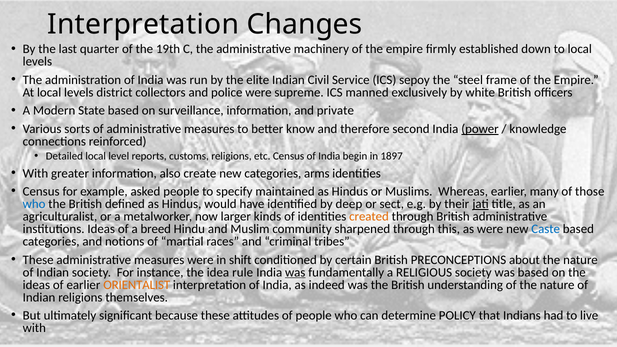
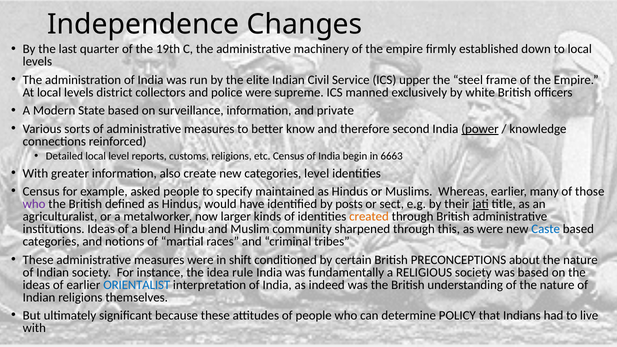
Interpretation: Interpretation -> Independence (143, 25)
sepoy: sepoy -> upper (415, 80)
1897: 1897 -> 6663 (392, 156)
categories arms: arms -> level (317, 173)
who colour: blue -> purple (34, 204)
deep: deep -> posts (349, 204)
breed: breed -> blend (156, 229)
was underline: present -> none (295, 272)
ORIENTALIST colour: orange -> blue (137, 285)
